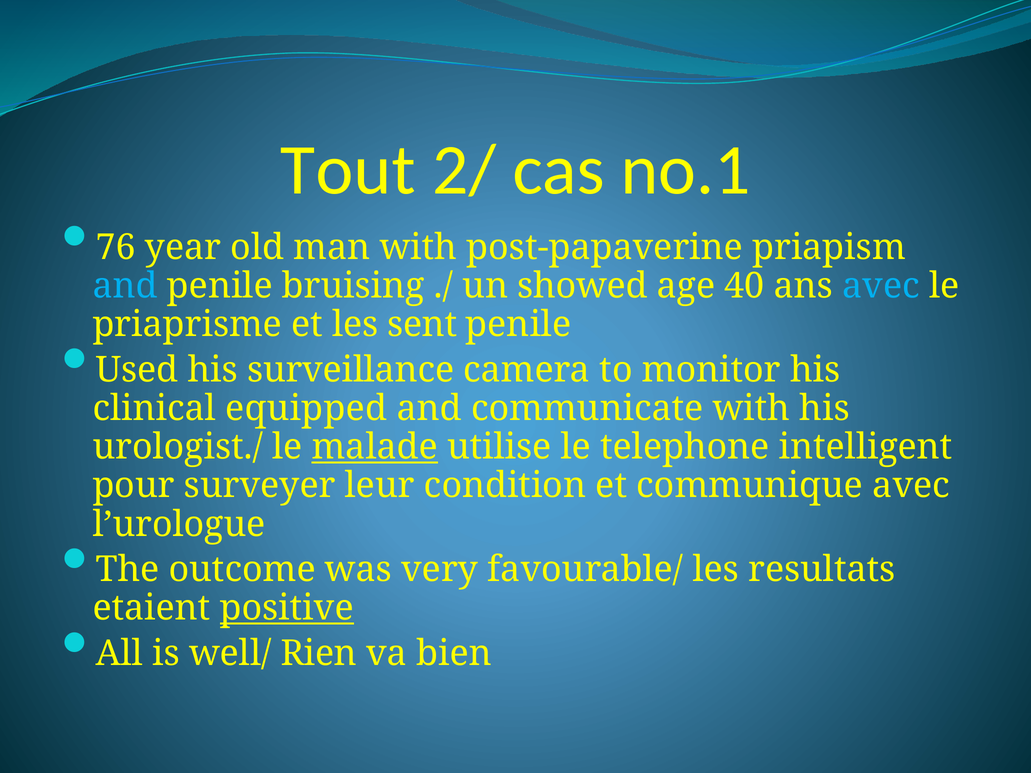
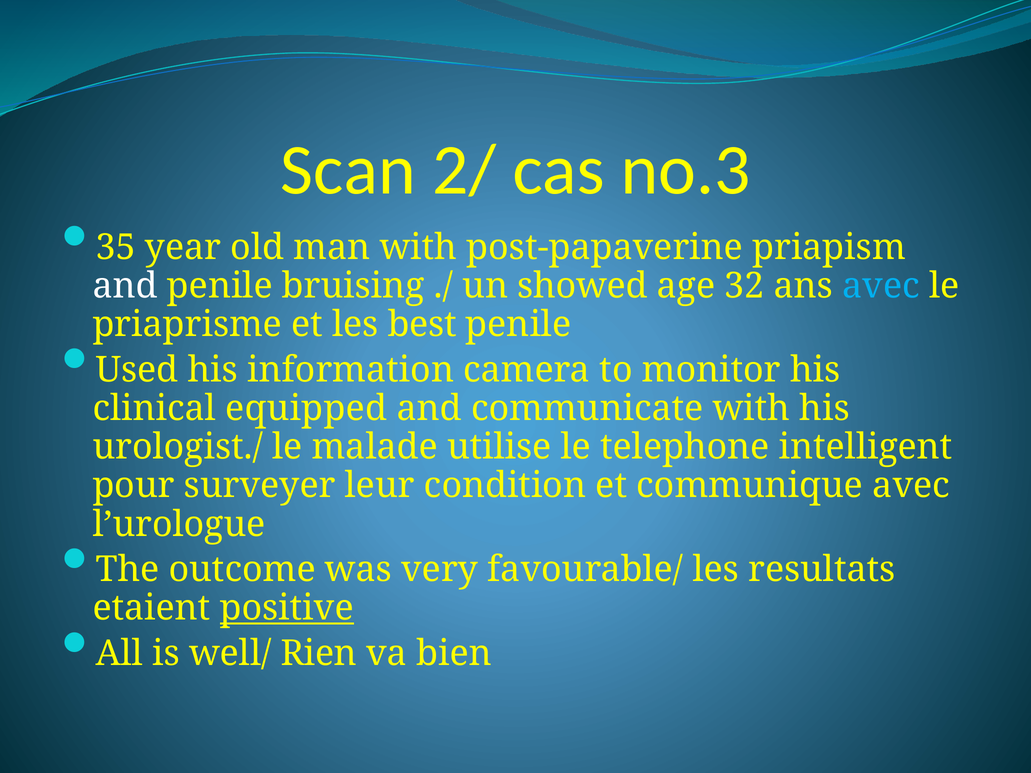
Tout: Tout -> Scan (348, 170)
no.1: no.1 -> no.3 (686, 170)
76: 76 -> 35 (116, 247)
and colour: light blue -> white (125, 286)
40: 40 -> 32 (744, 286)
sent: sent -> best (422, 325)
surveillance: surveillance -> information (351, 370)
malade underline: present -> none (375, 447)
